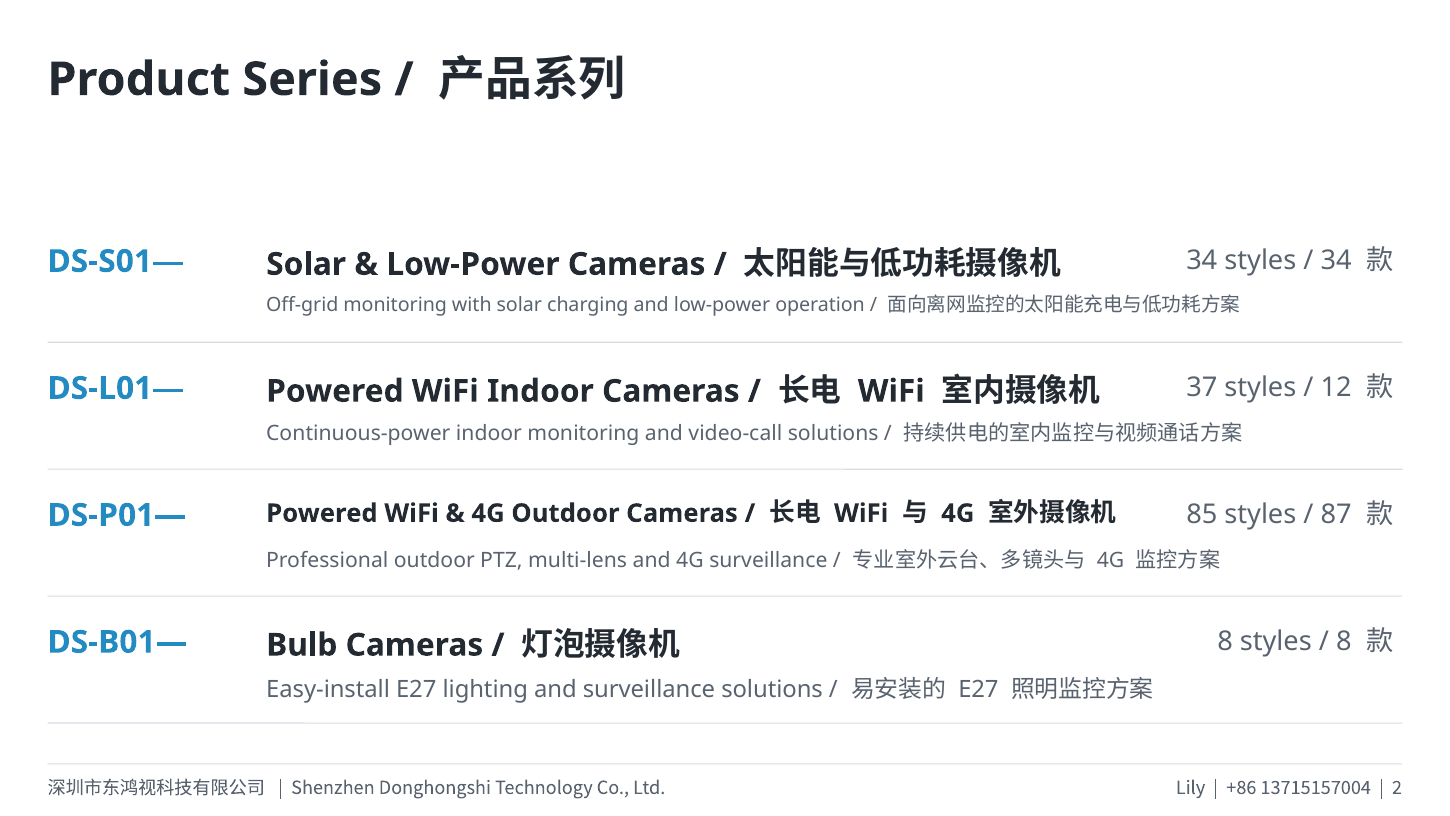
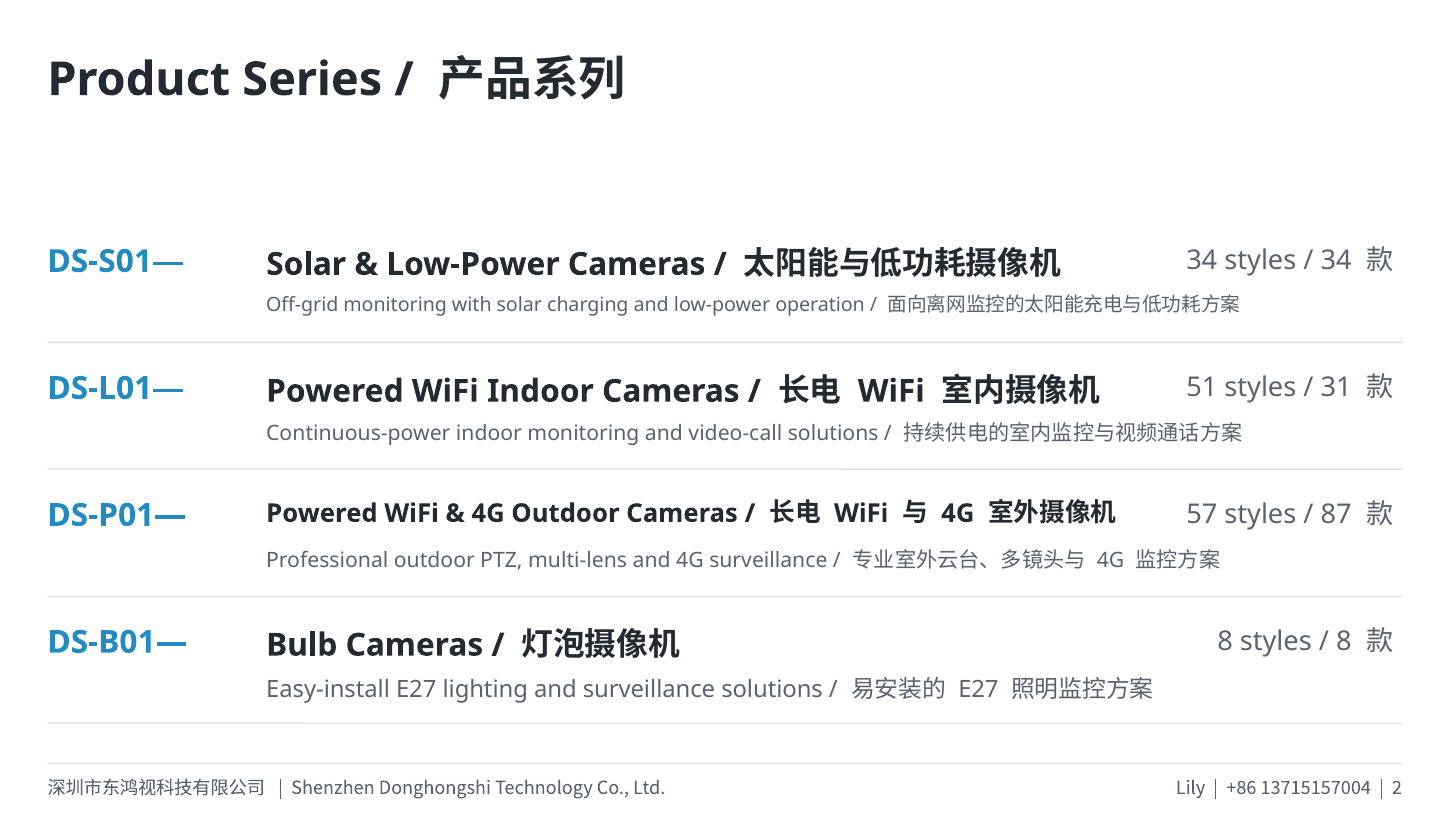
37: 37 -> 51 (1202, 387)
12: 12 -> 31 (1336, 387)
85: 85 -> 57 (1202, 514)
